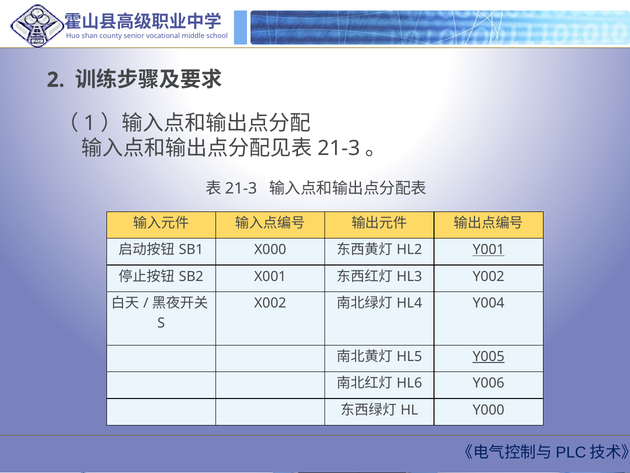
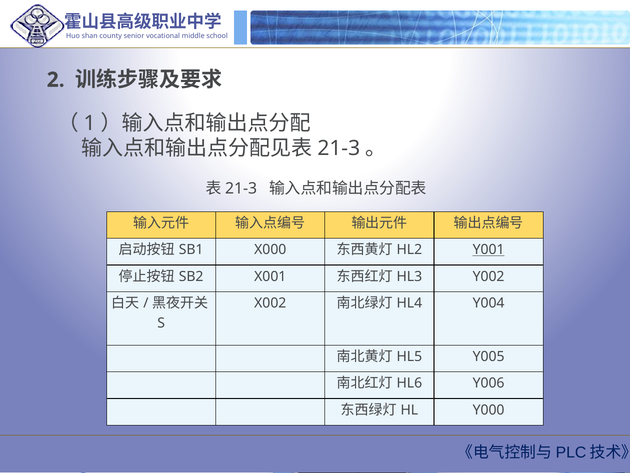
Y005 underline: present -> none (489, 356)
